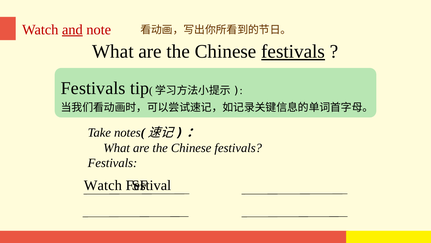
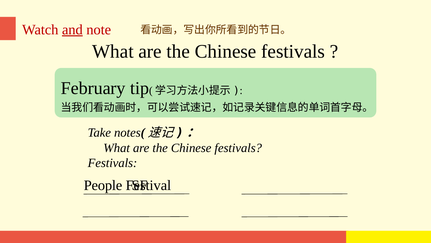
festivals underline: present -> none (293, 51)
Festivals: Festivals -> February (93, 88)
Watch: Watch -> People (103, 185)
